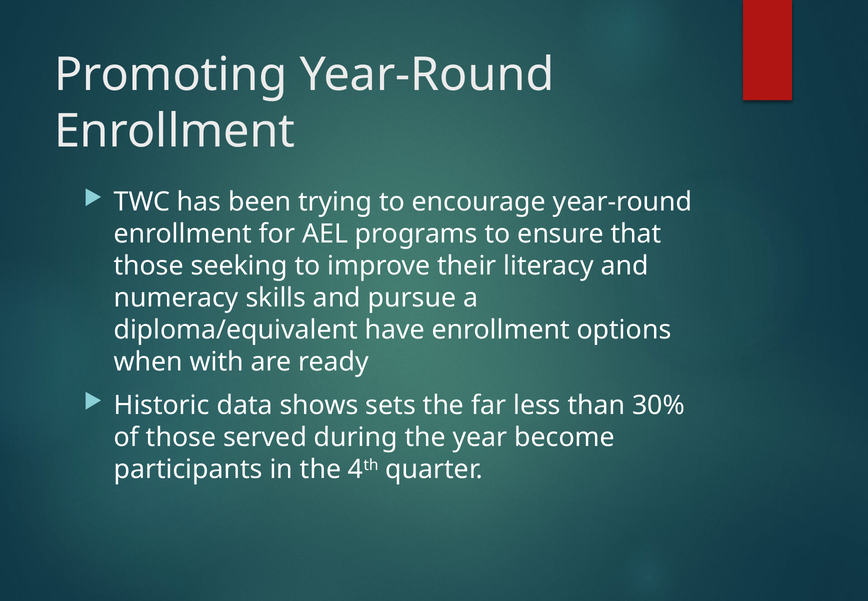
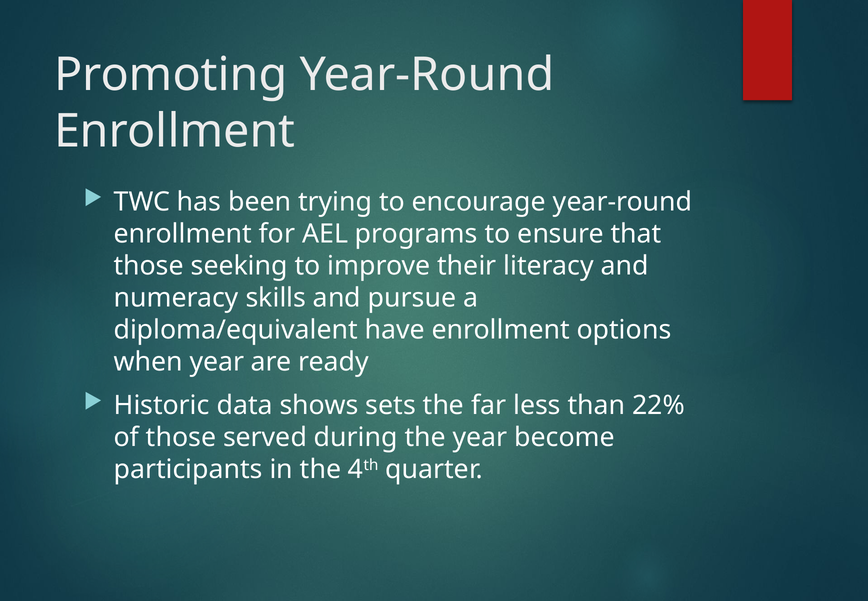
when with: with -> year (217, 362)
30%: 30% -> 22% (659, 405)
